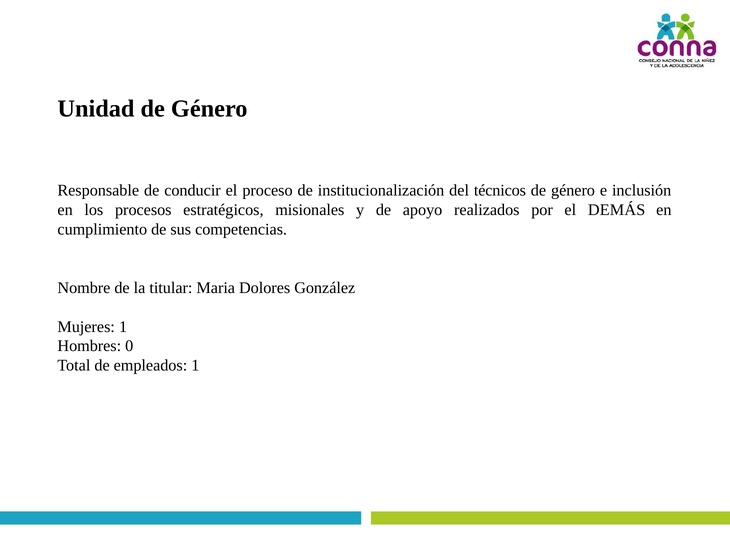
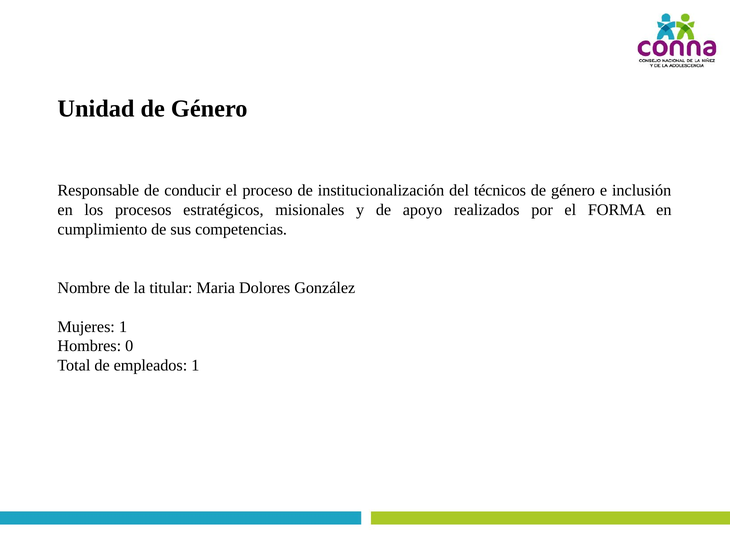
DEMÁS: DEMÁS -> FORMA (617, 210)
